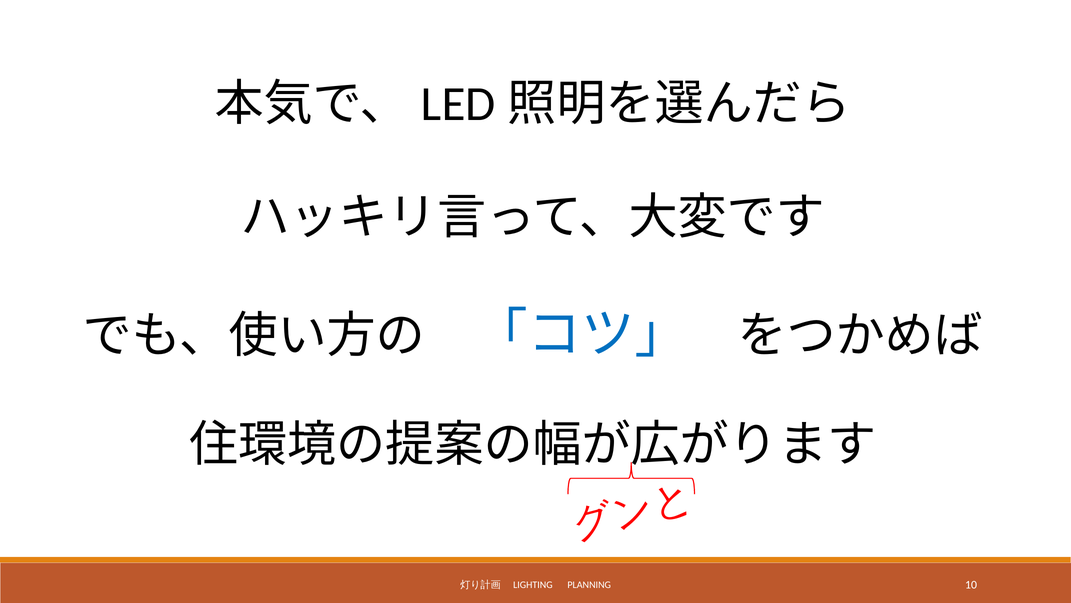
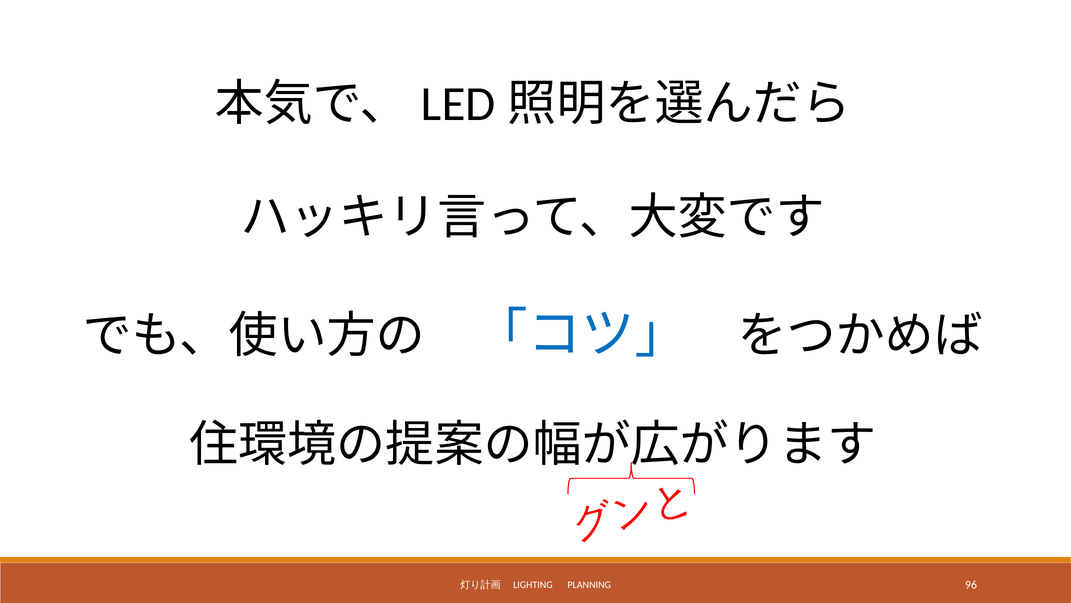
10: 10 -> 96 (971, 584)
